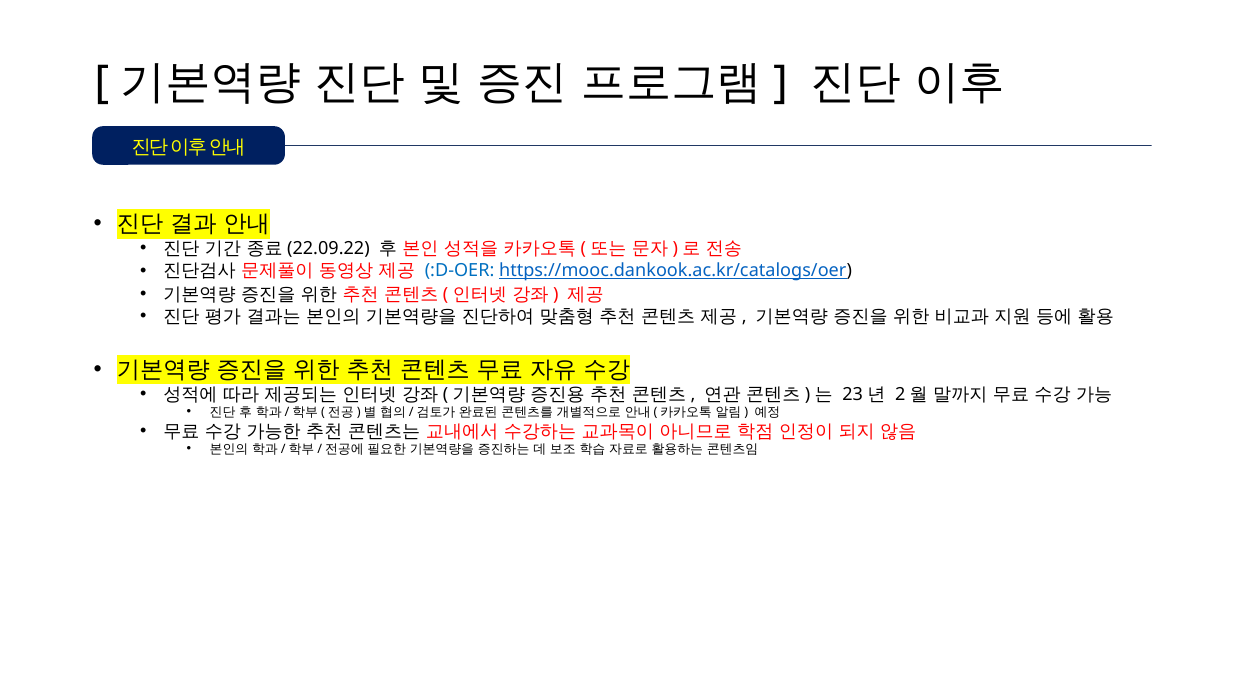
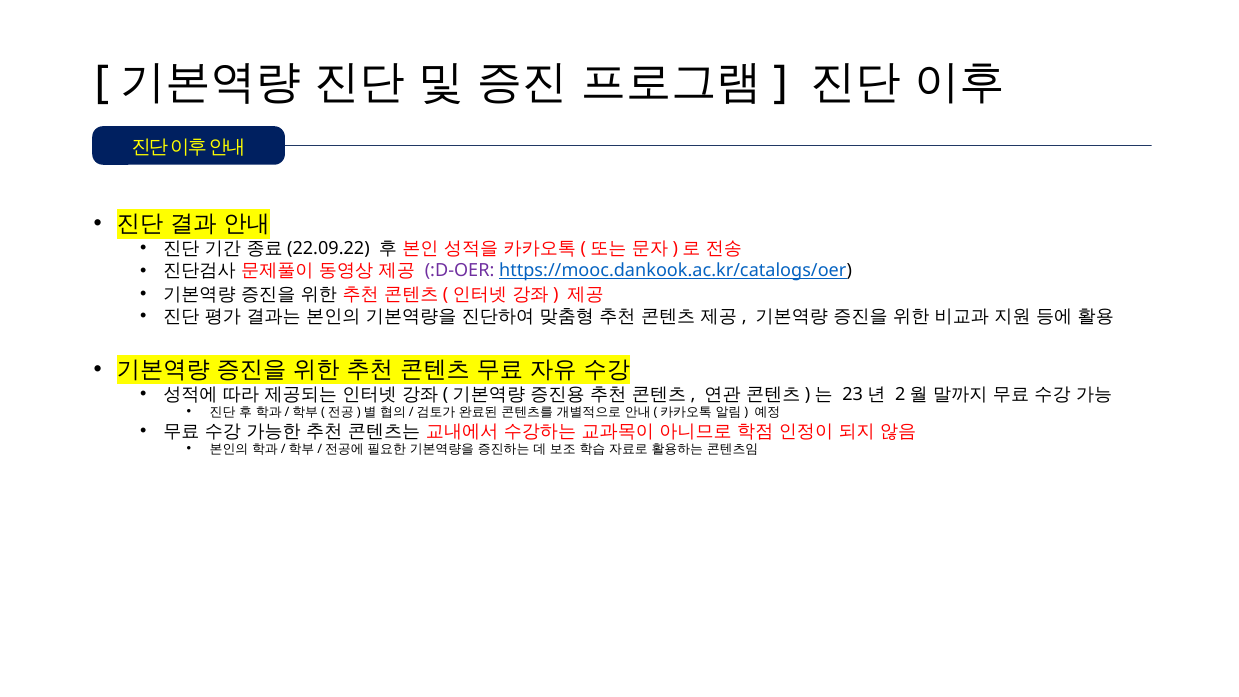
:D-OER colour: blue -> purple (460, 270)
